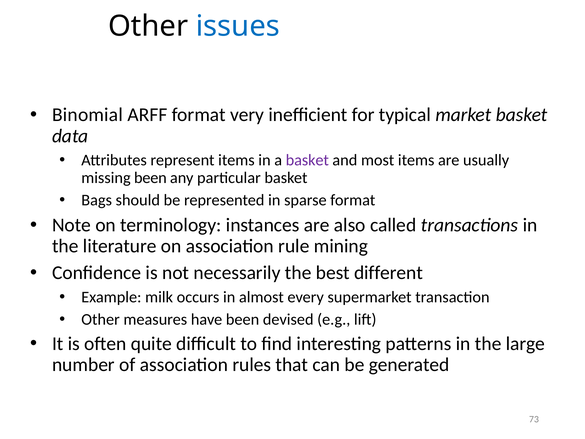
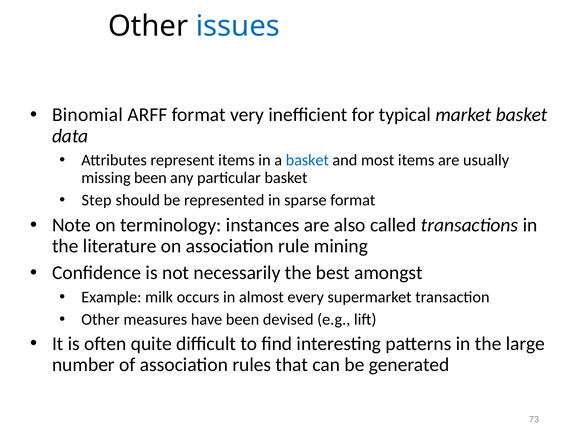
basket colour: purple -> blue (307, 160)
Bags: Bags -> Step (97, 200)
different: different -> amongst (388, 273)
